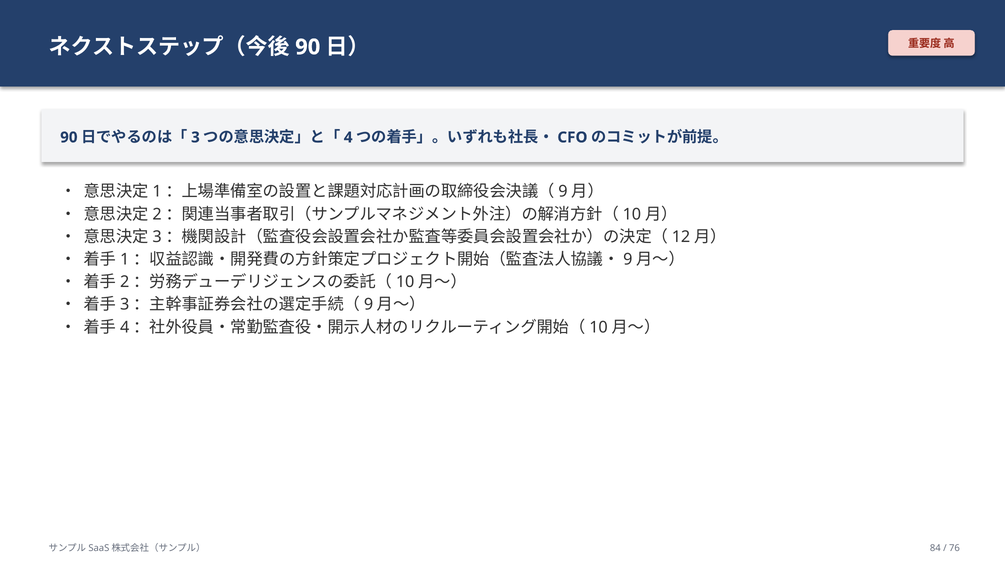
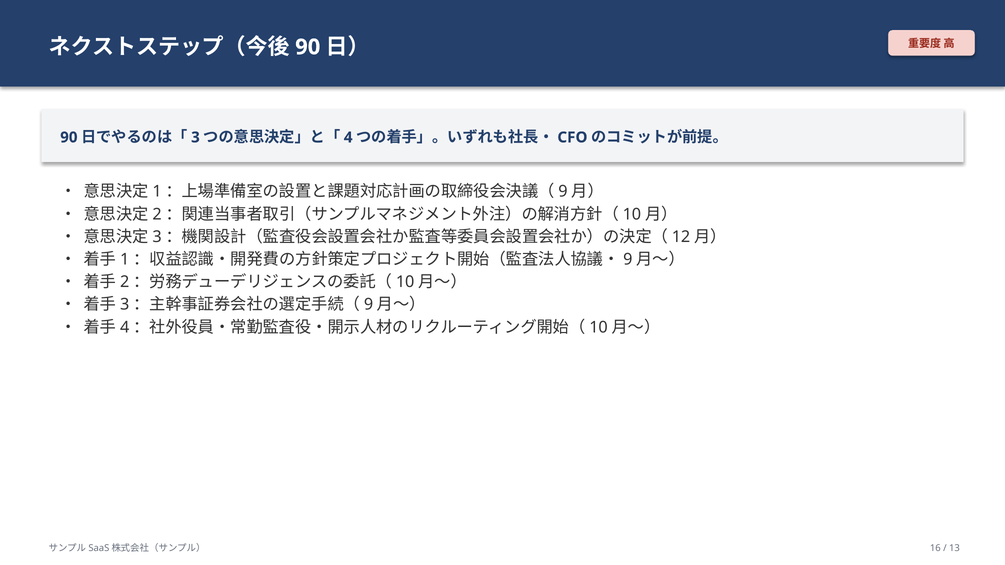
84: 84 -> 16 (935, 548)
76: 76 -> 13 (954, 548)
